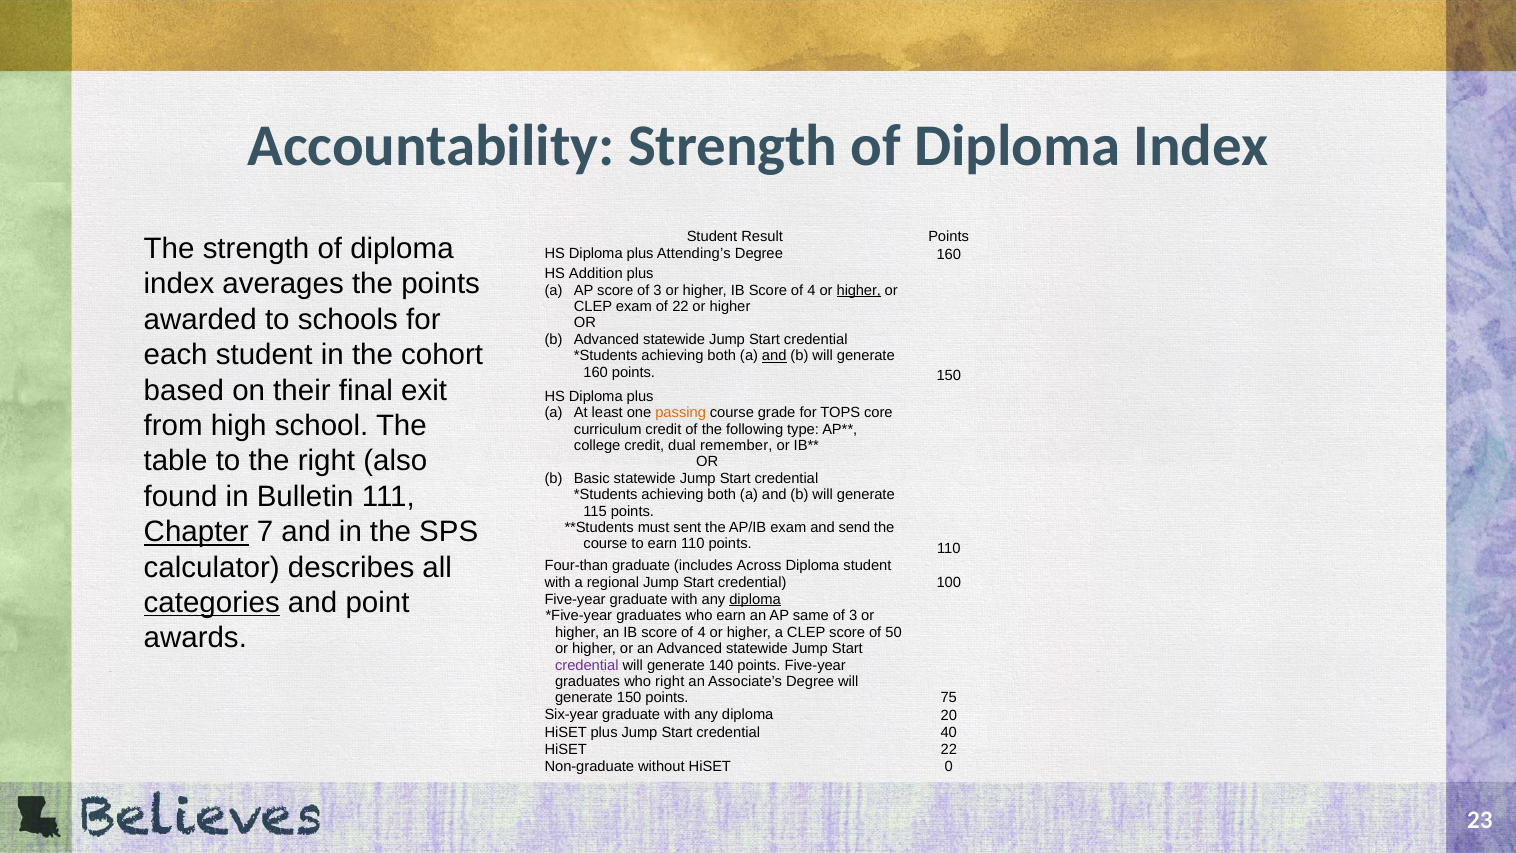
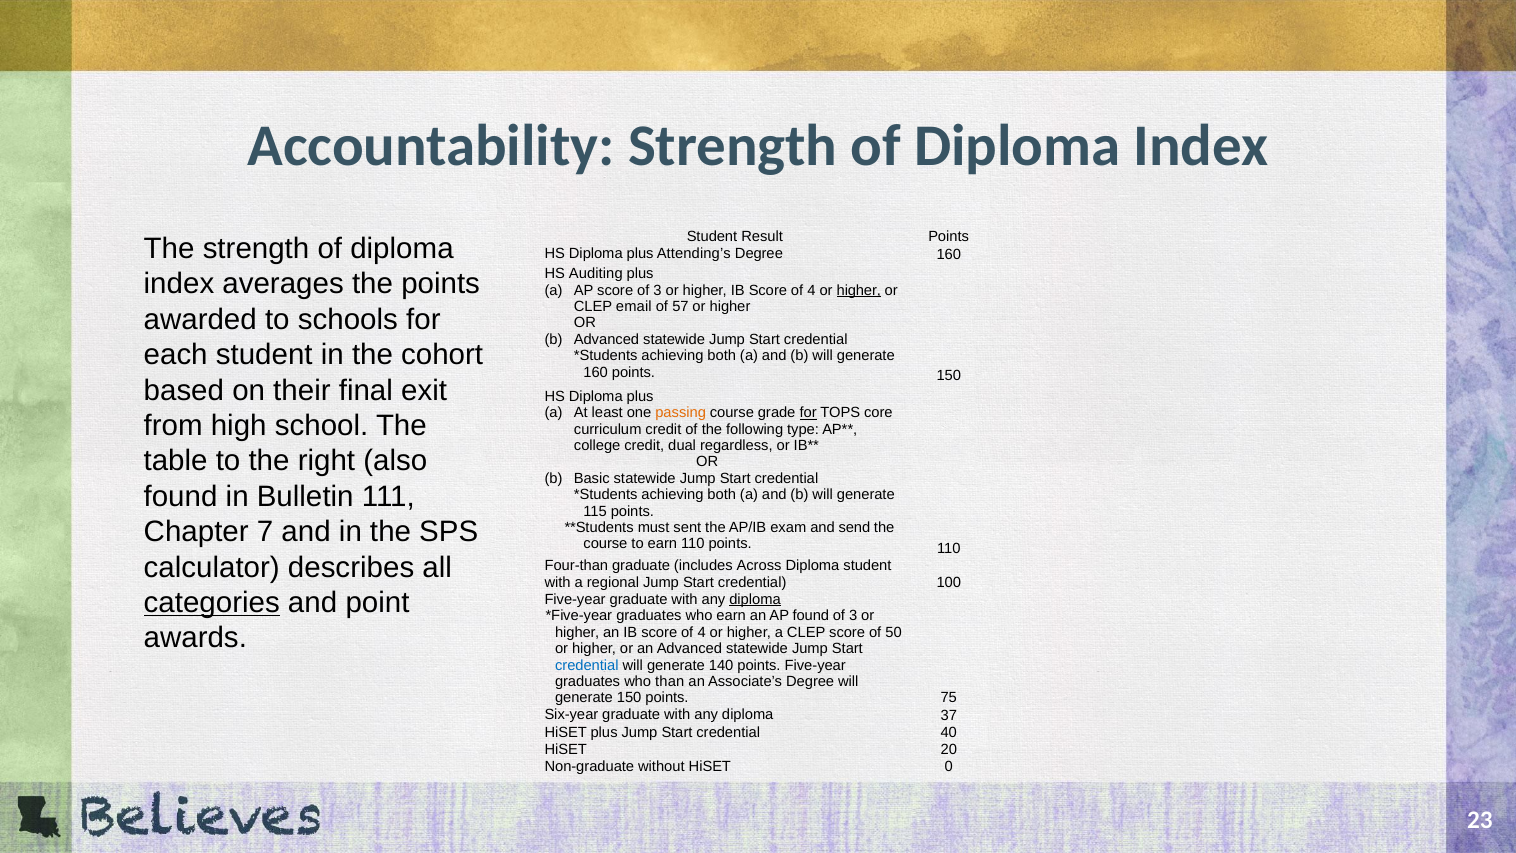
Addition: Addition -> Auditing (596, 274)
CLEP exam: exam -> email (634, 307)
of 22: 22 -> 57 (680, 307)
and underline: present -> none (774, 356)
for underline: none -> present (808, 413)
remember: remember -> regardless (736, 445)
Chapter underline: present -> none (196, 532)
AP same: same -> found (811, 616)
credential colour: purple -> blue (587, 665)
who right: right -> than (670, 681)
20: 20 -> 37 (949, 715)
HiSET 22: 22 -> 20 (949, 750)
